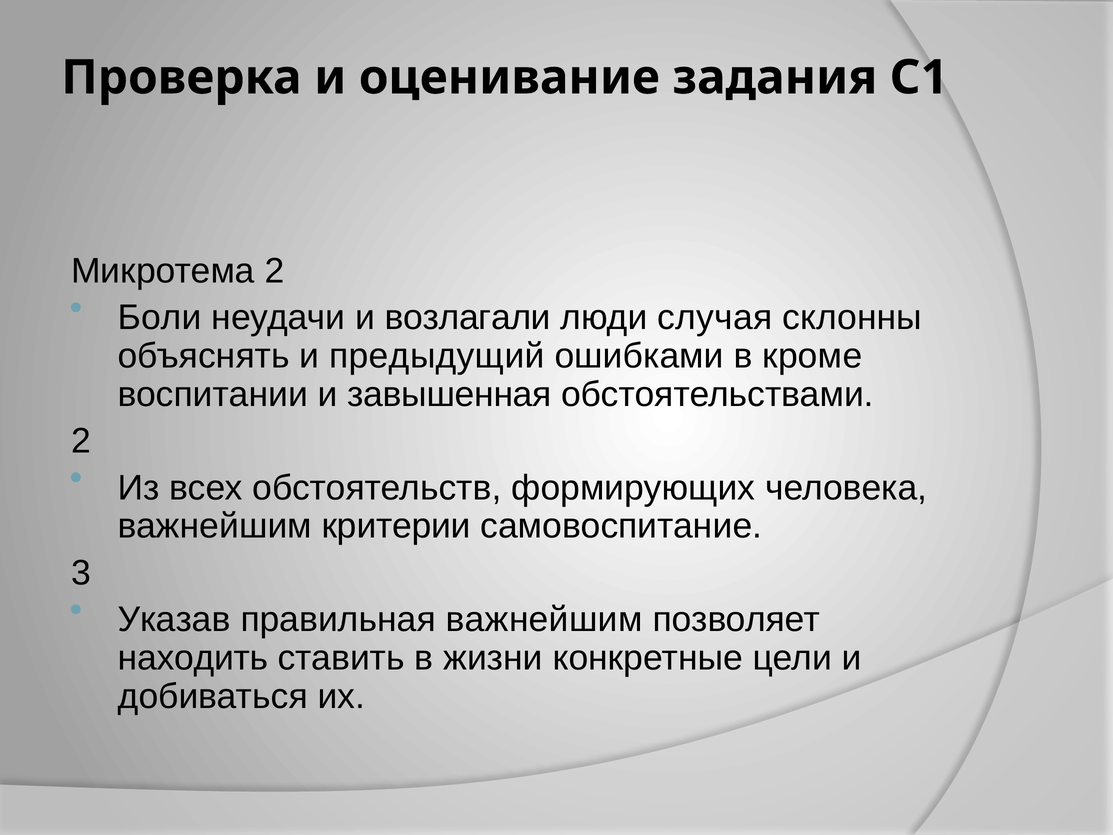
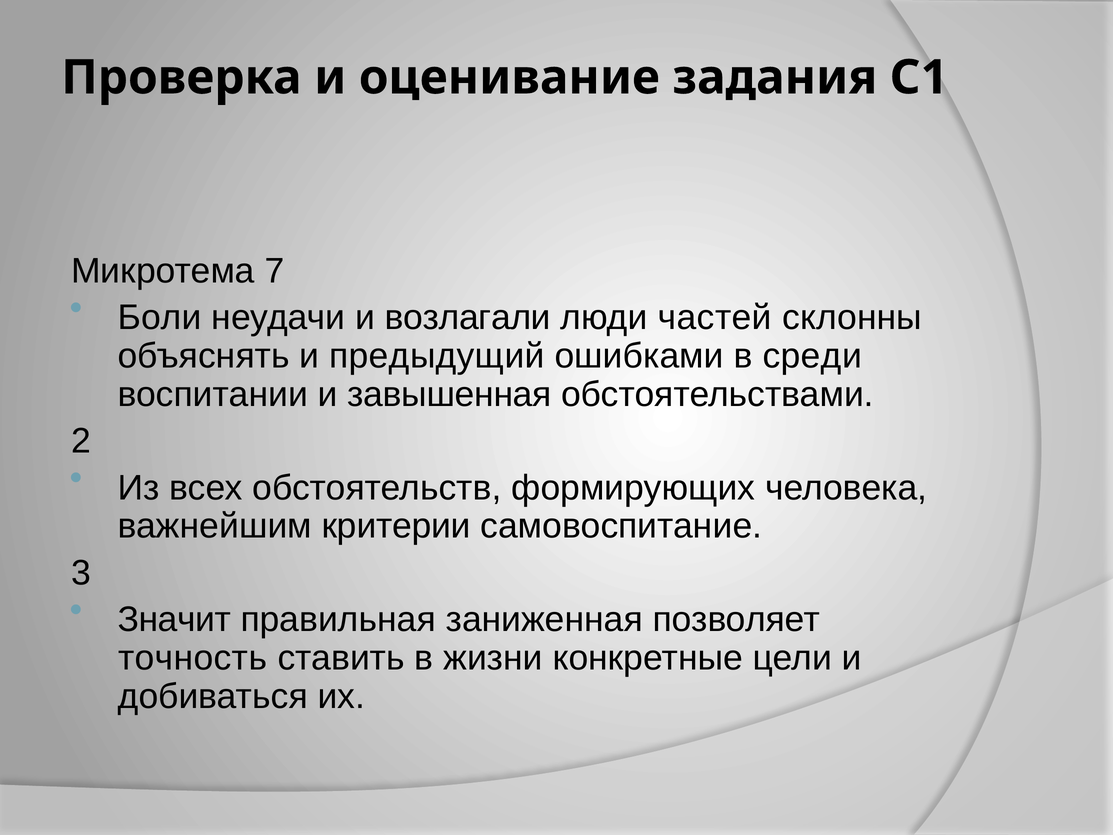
Микротема 2: 2 -> 7 (274, 271)
случая: случая -> частей (715, 317)
кроме: кроме -> среди (812, 356)
Указав: Указав -> Значит (174, 619)
правильная важнейшим: важнейшим -> заниженная (544, 619)
находить: находить -> точность (193, 658)
